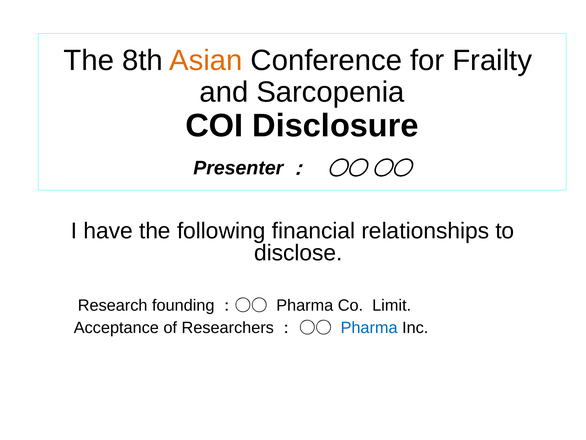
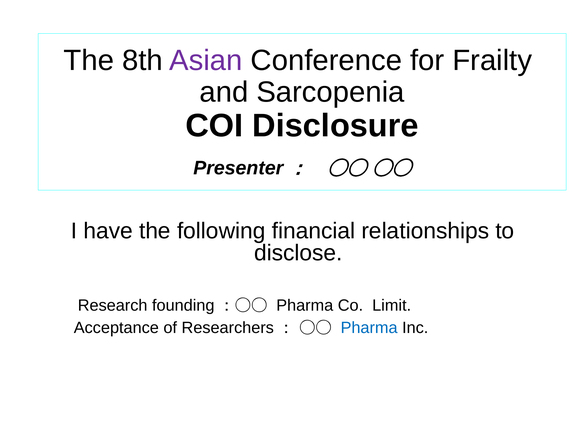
Asian colour: orange -> purple (206, 61)
